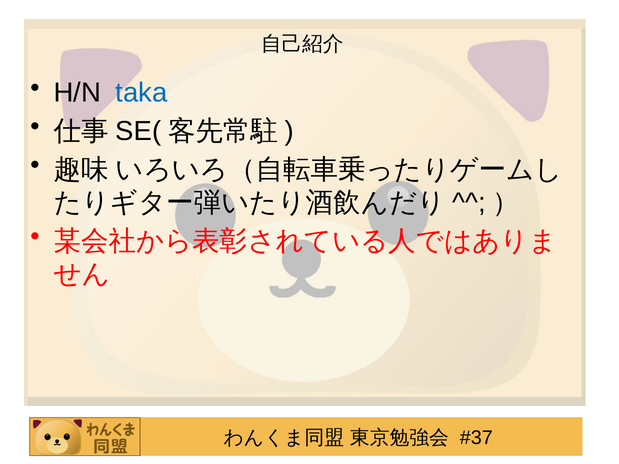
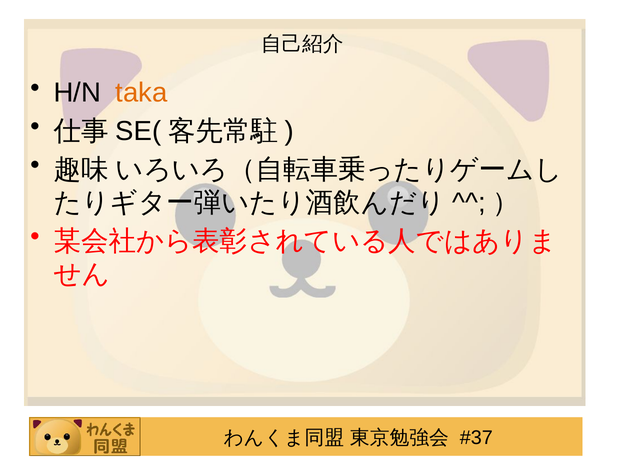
taka colour: blue -> orange (141, 93)
